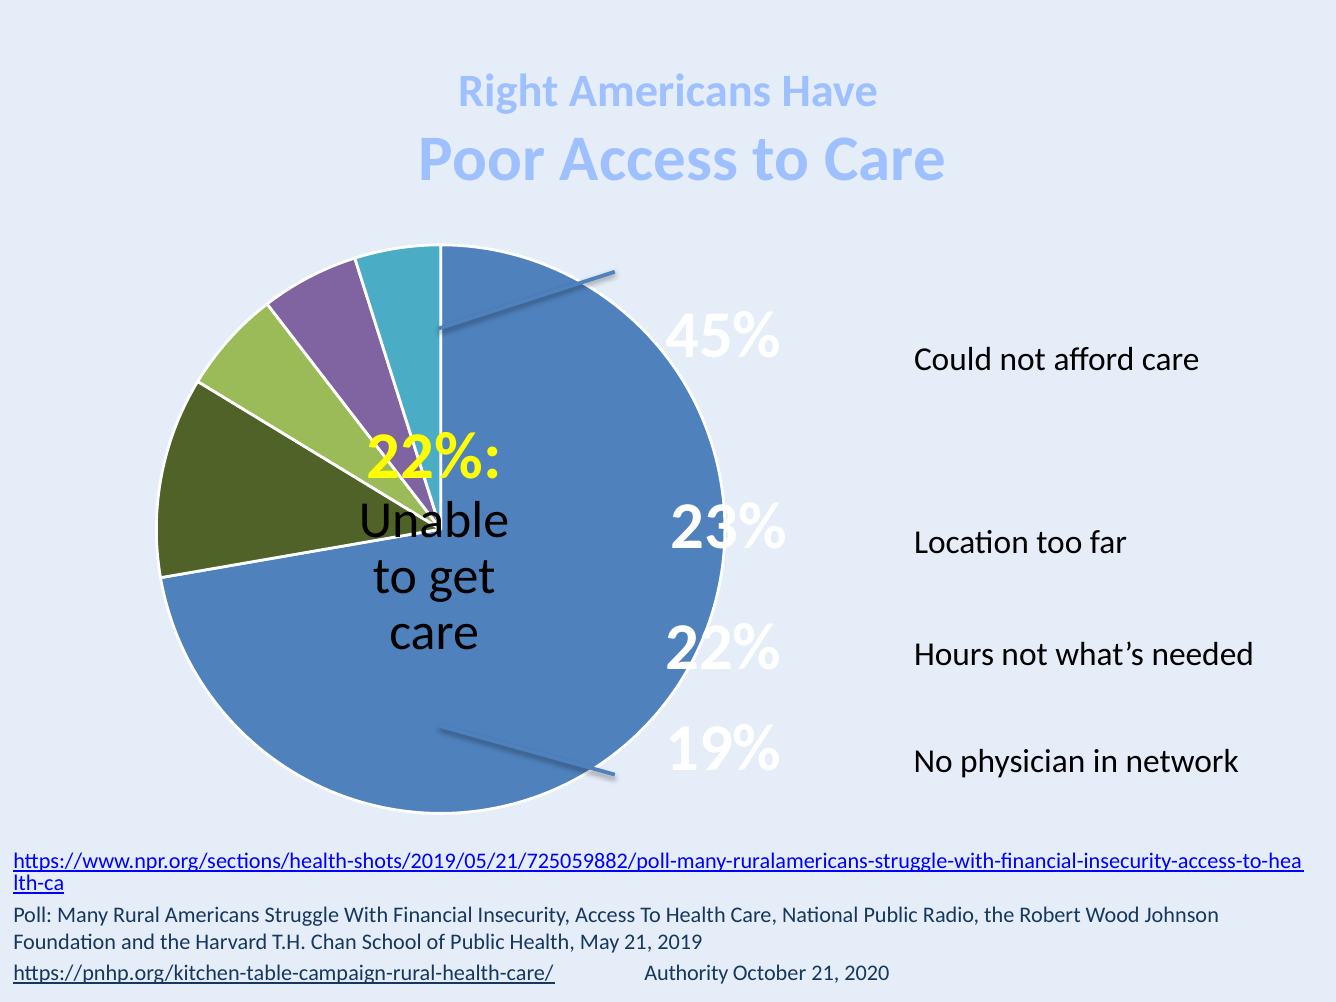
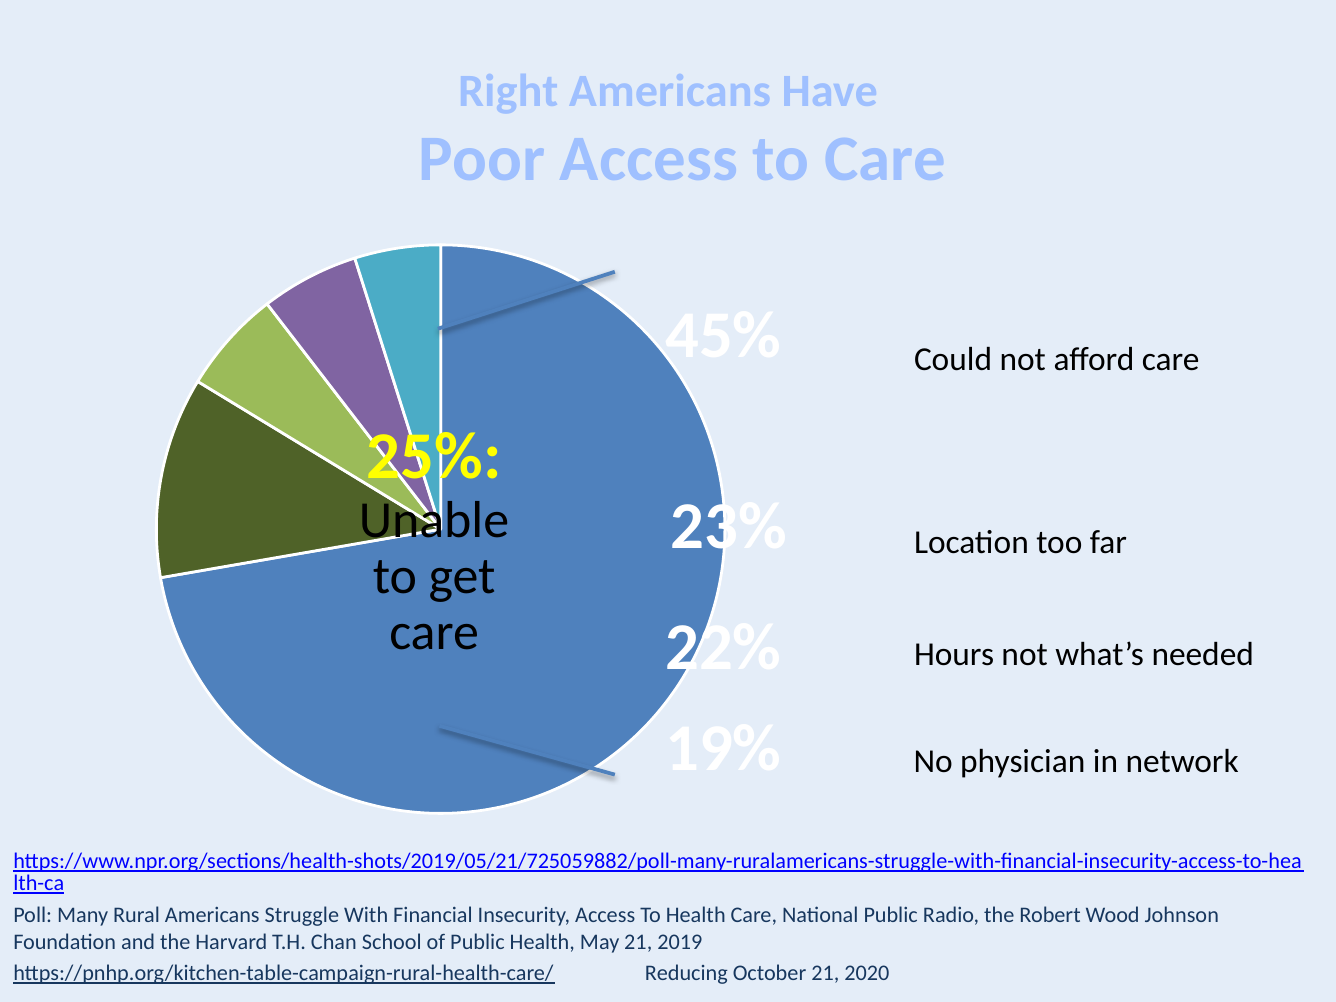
22%: 22% -> 25% (434, 456)
Authority: Authority -> Reducing (686, 973)
